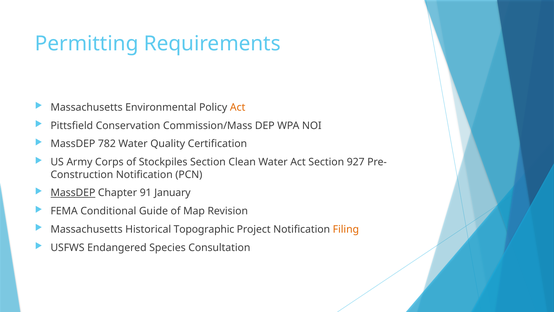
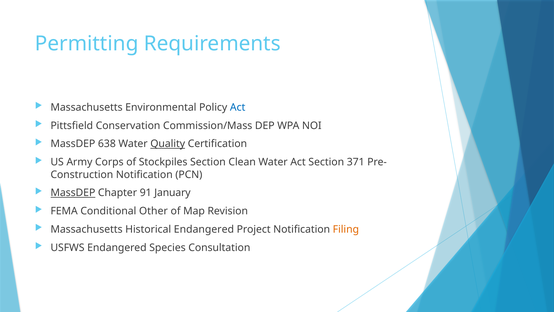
Act colour: orange -> blue (238, 107)
782: 782 -> 638 (107, 144)
Quality underline: none -> present (168, 144)
927: 927 -> 371 (356, 162)
Guide: Guide -> Other (153, 211)
Historical Topographic: Topographic -> Endangered (204, 229)
